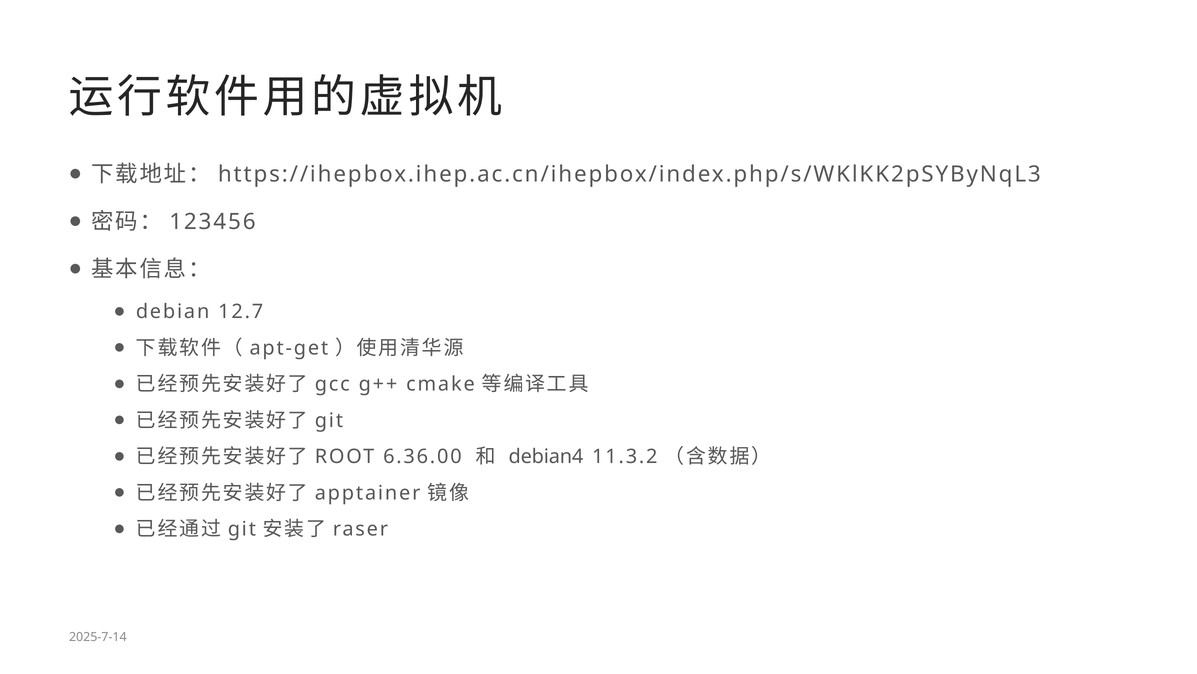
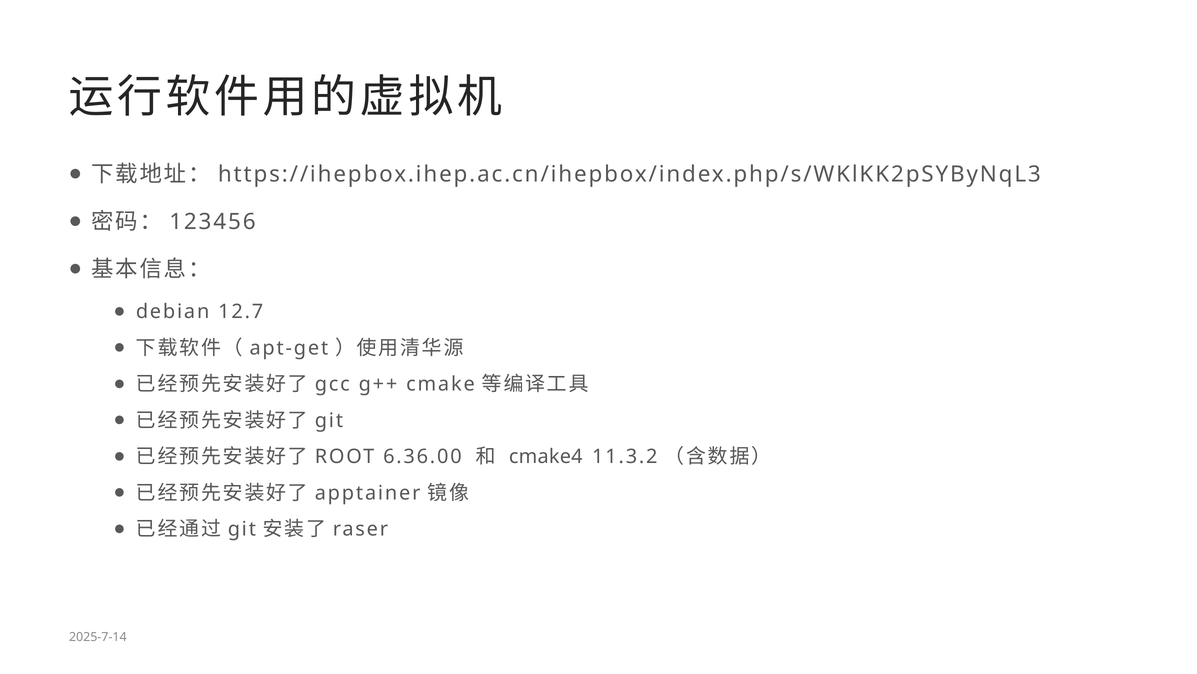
debian4: debian4 -> cmake4 (546, 456)
